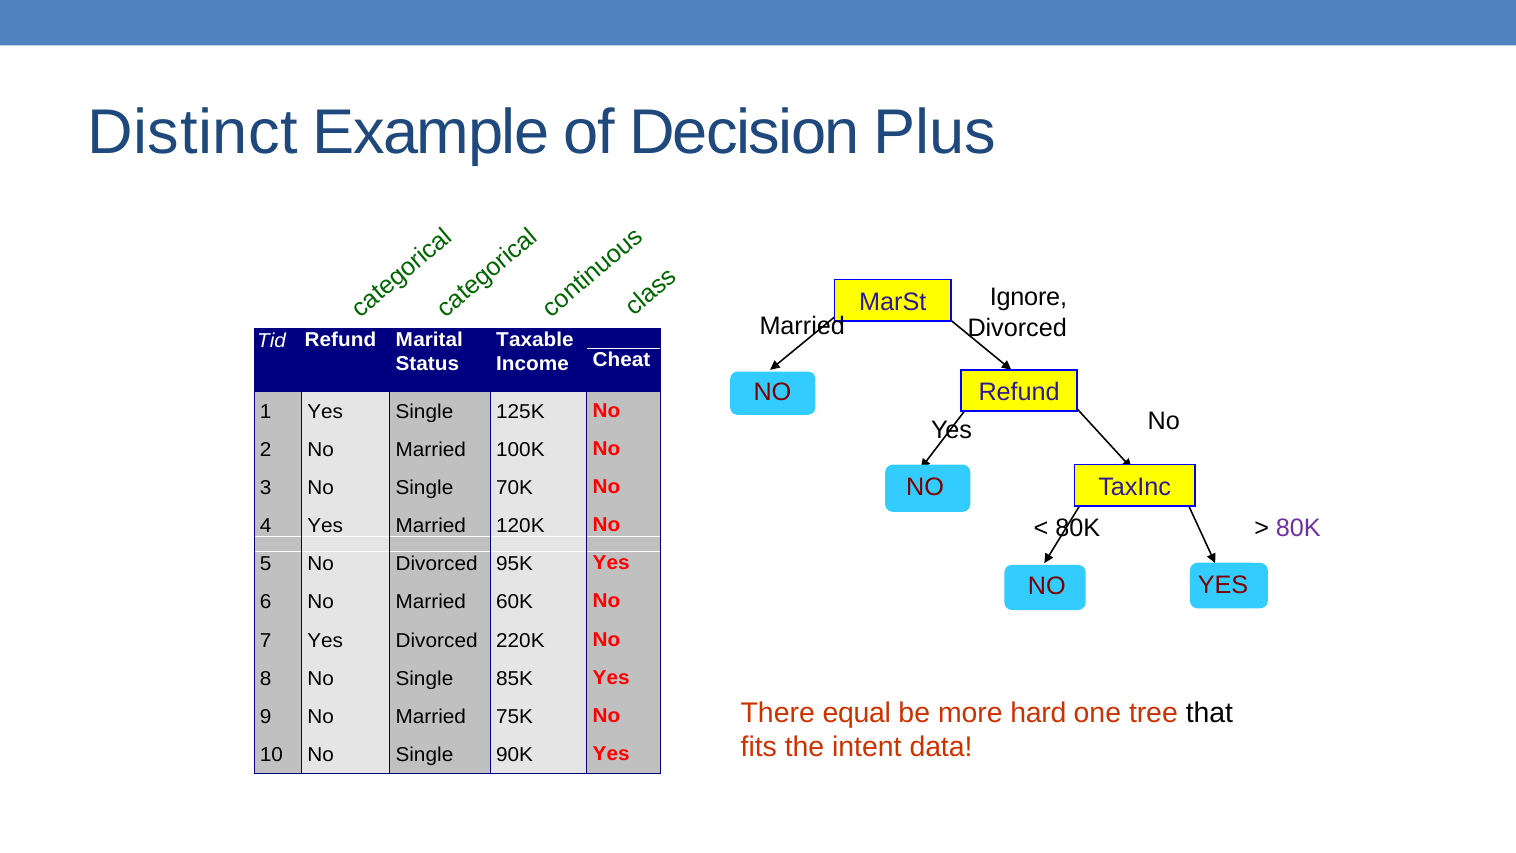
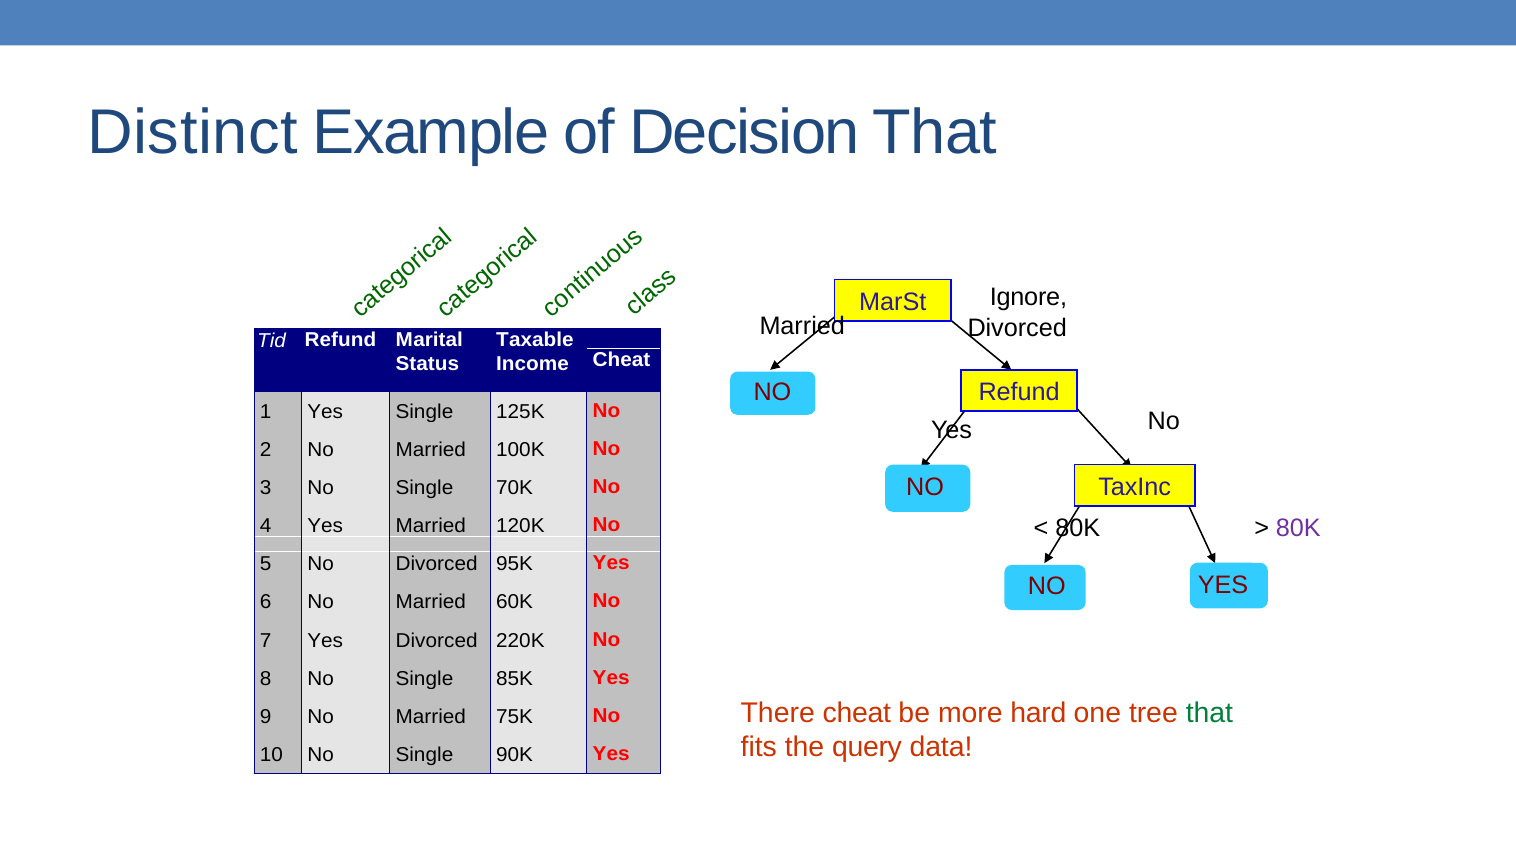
Decision Plus: Plus -> That (935, 132)
There equal: equal -> cheat (857, 713)
that colour: black -> green (1209, 713)
intent: intent -> query (867, 747)
